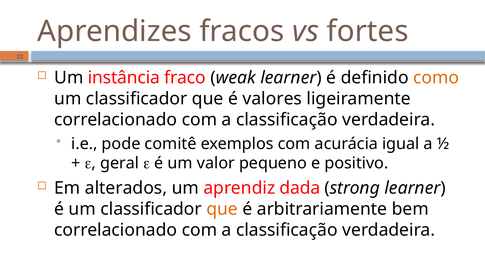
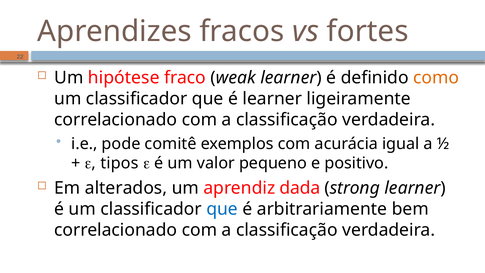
instância: instância -> hipótese (124, 78)
é valores: valores -> learner (272, 99)
geral: geral -> tipos (119, 163)
que colour: orange -> blue (222, 209)
